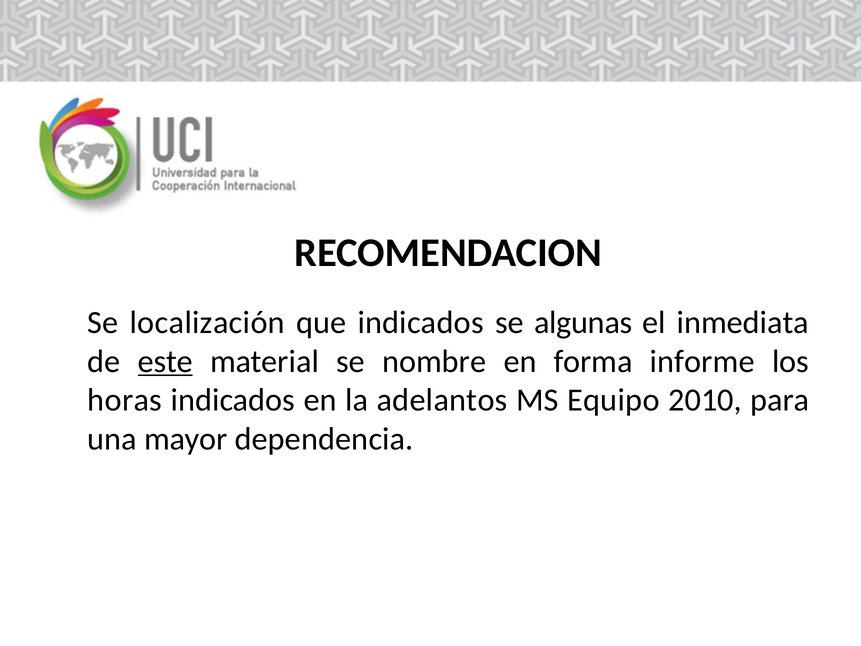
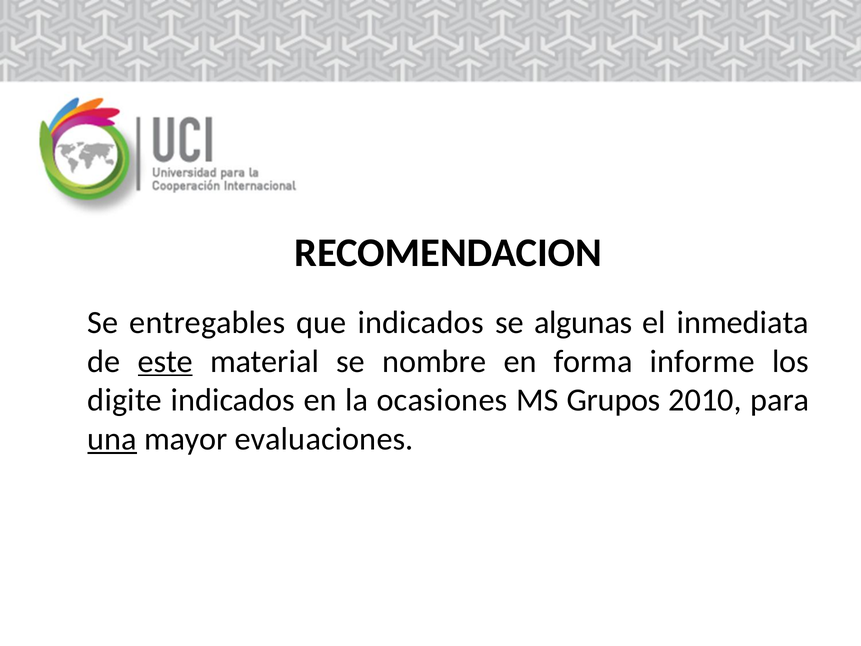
localización: localización -> entregables (207, 322)
horas: horas -> digite (125, 400)
adelantos: adelantos -> ocasiones (442, 400)
Equipo: Equipo -> Grupos (614, 400)
una underline: none -> present (112, 439)
dependencia: dependencia -> evaluaciones (324, 439)
